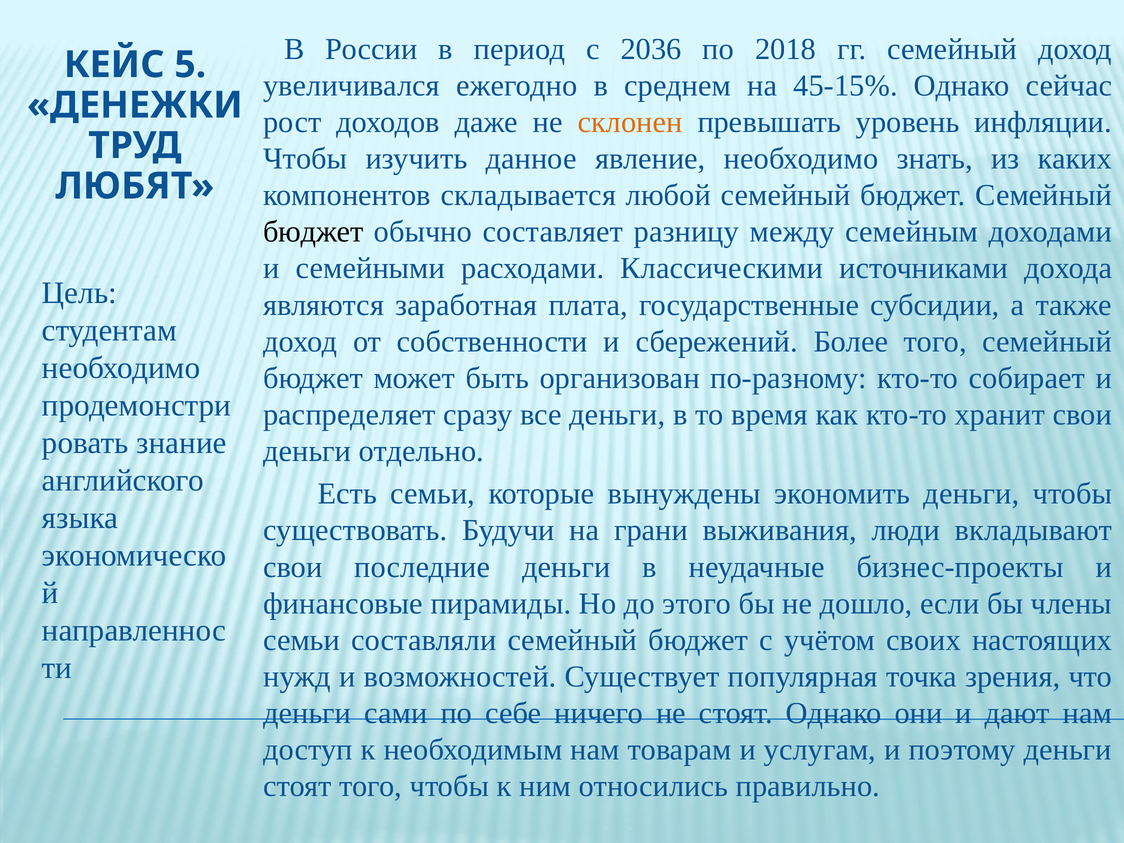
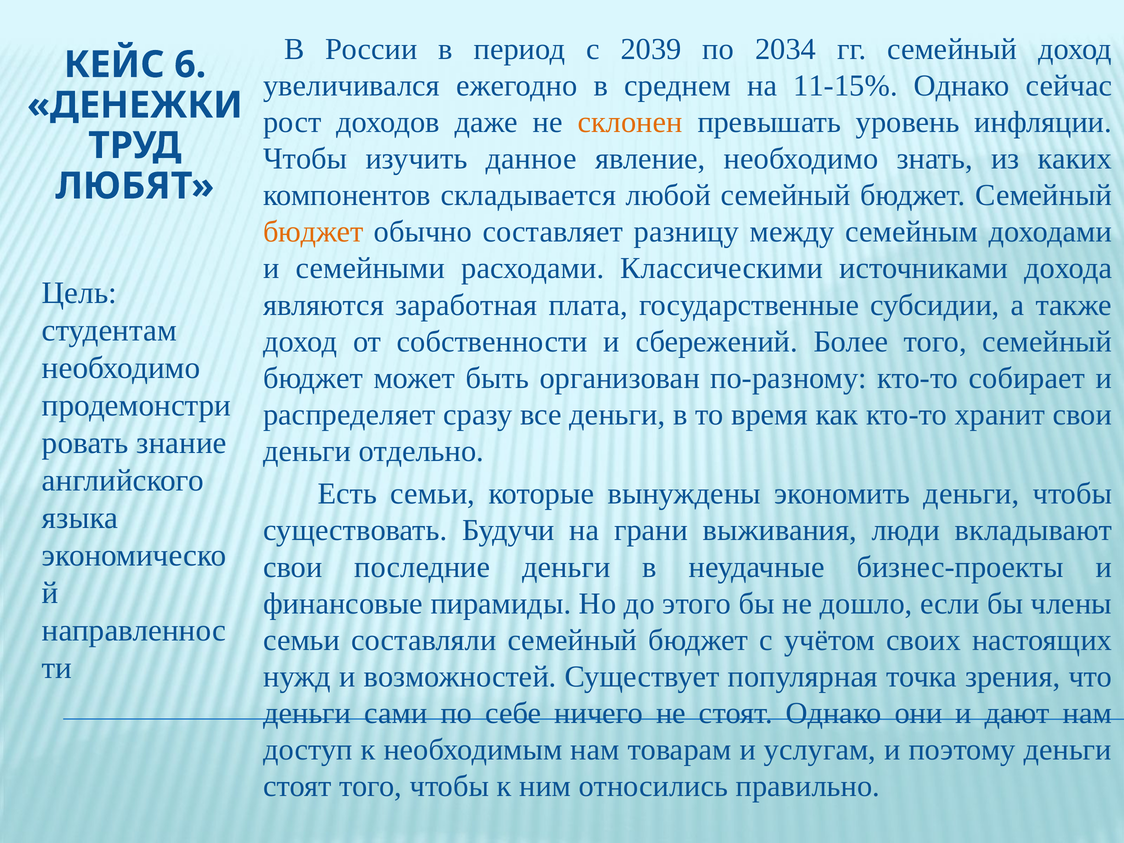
2036: 2036 -> 2039 (651, 49)
2018: 2018 -> 2034 (786, 49)
5: 5 -> 6 (190, 65)
45-15%: 45-15% -> 11-15% (846, 86)
бюджет colour: black -> orange (313, 232)
